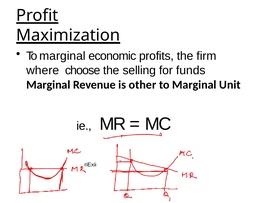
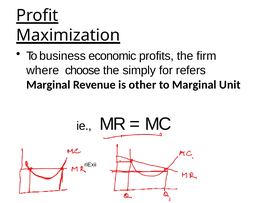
marginal: marginal -> business (63, 56)
selling: selling -> simply (139, 70)
funds: funds -> refers (191, 70)
